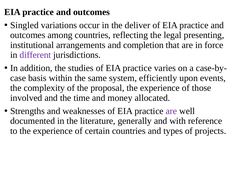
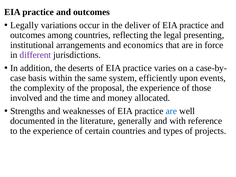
Singled: Singled -> Legally (24, 25)
completion: completion -> economics (143, 45)
studies: studies -> deserts (81, 68)
are colour: purple -> blue (171, 111)
